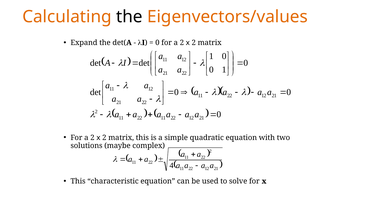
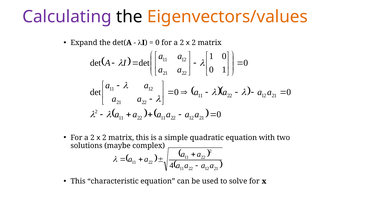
Calculating colour: orange -> purple (67, 17)
